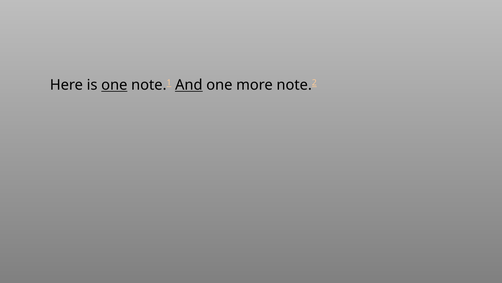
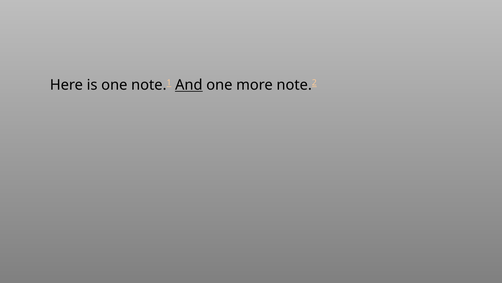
one underline: present -> none (114, 85)
